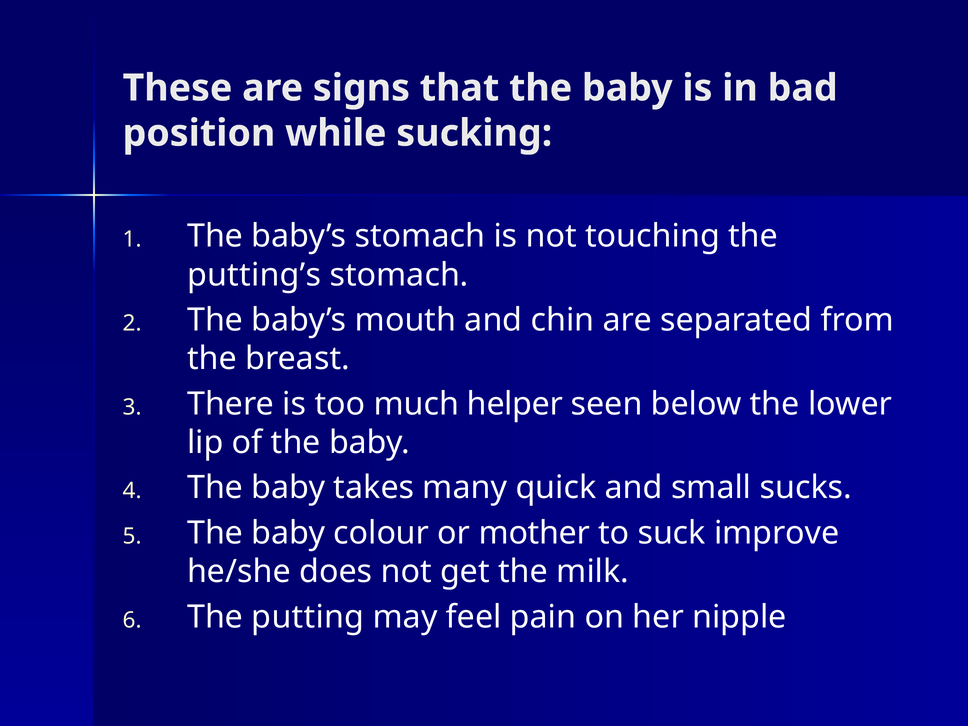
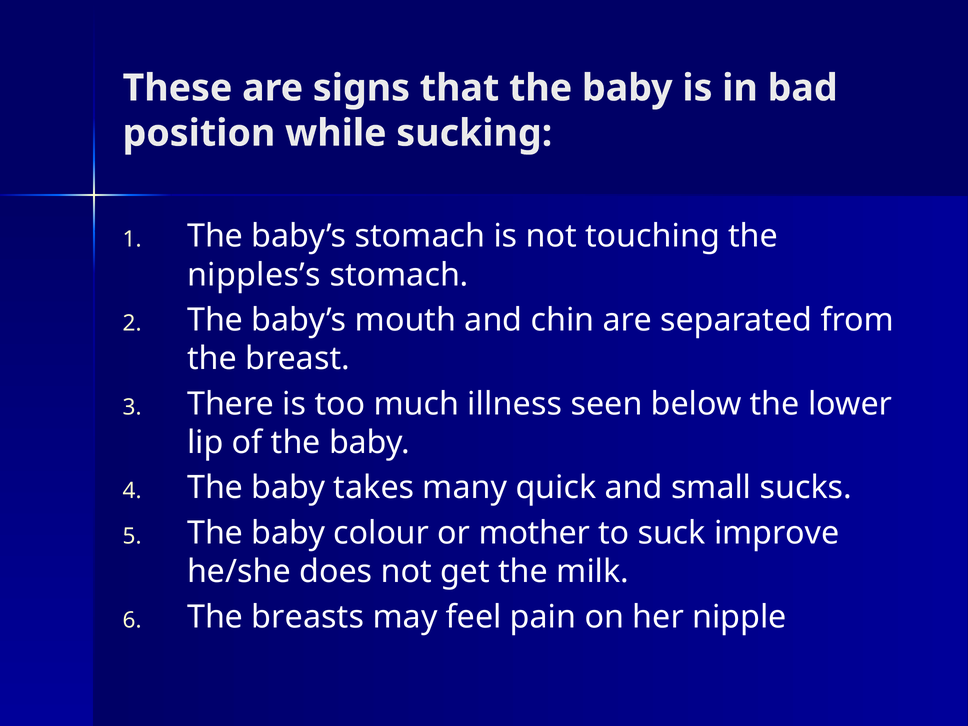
putting’s: putting’s -> nipples’s (254, 275)
helper: helper -> illness (515, 404)
putting: putting -> breasts (308, 617)
